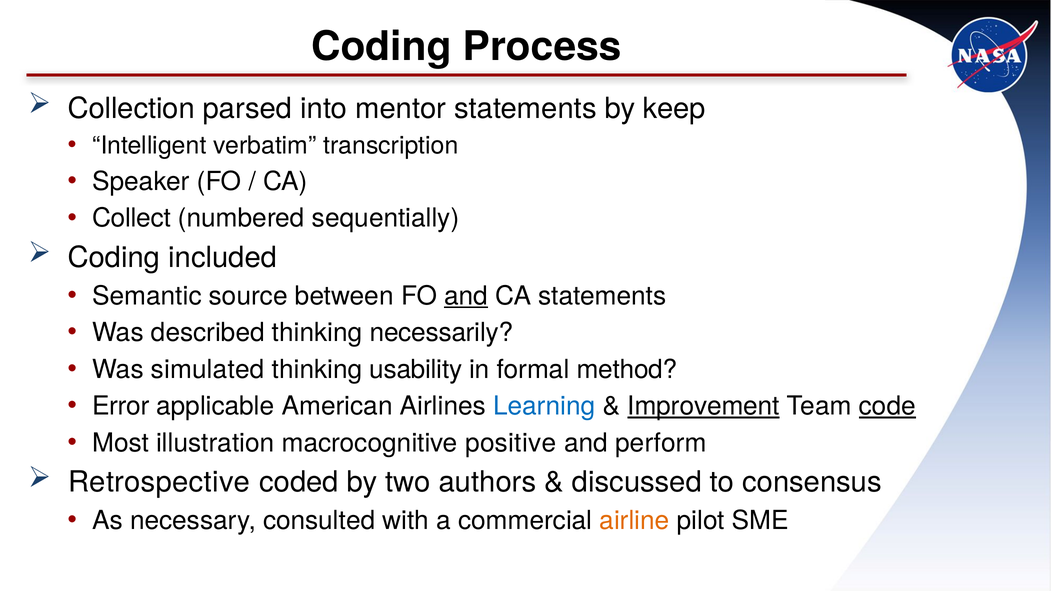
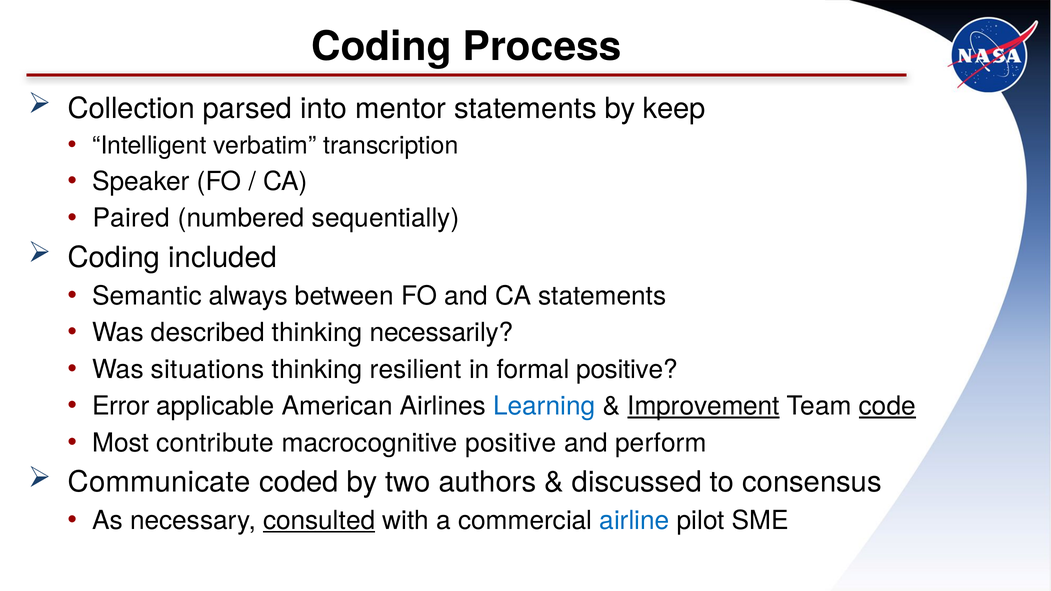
Collect: Collect -> Paired (131, 218)
source: source -> always (248, 296)
and underline: present -> none (466, 296)
simulated: simulated -> situations (208, 370)
usability: usability -> resilient (416, 370)
formal method: method -> positive (627, 370)
illustration: illustration -> contribute (215, 443)
Retrospective: Retrospective -> Communicate (159, 482)
consulted underline: none -> present (319, 521)
airline colour: orange -> blue (634, 521)
